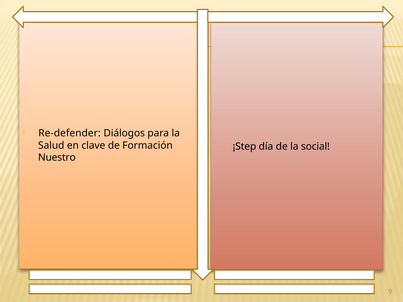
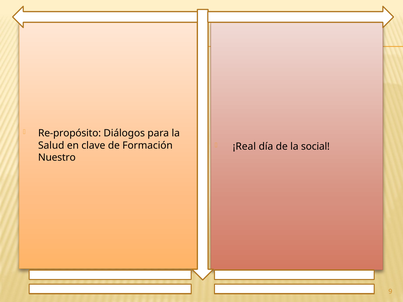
Re-defender: Re-defender -> Re-propósito (70, 133)
¡Step: ¡Step -> ¡Real (244, 147)
